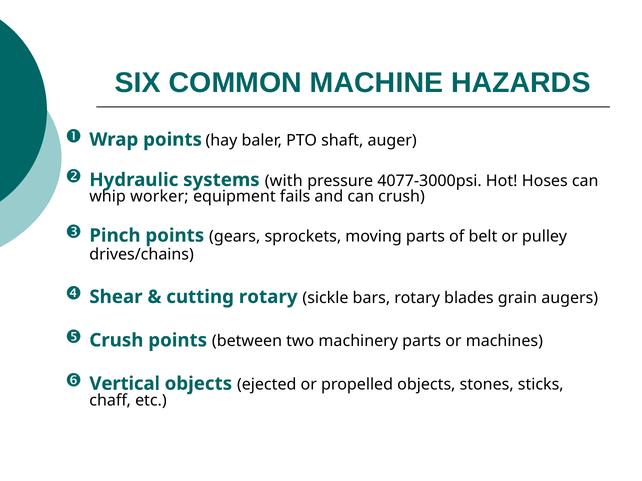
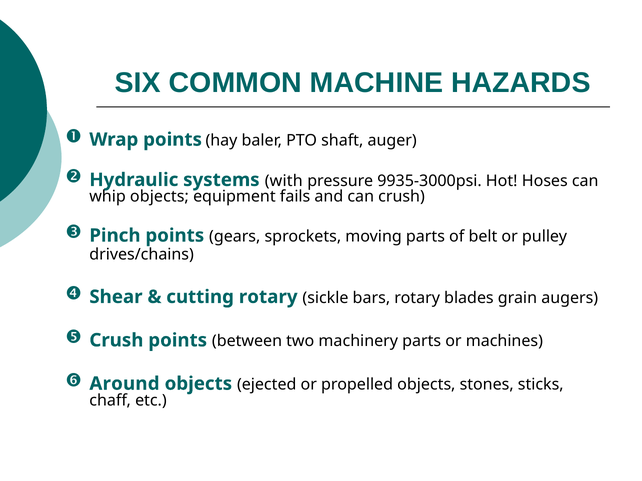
4077-3000psi: 4077-3000psi -> 9935-3000psi (430, 181)
whip worker: worker -> objects (159, 197)
Vertical: Vertical -> Around (124, 384)
